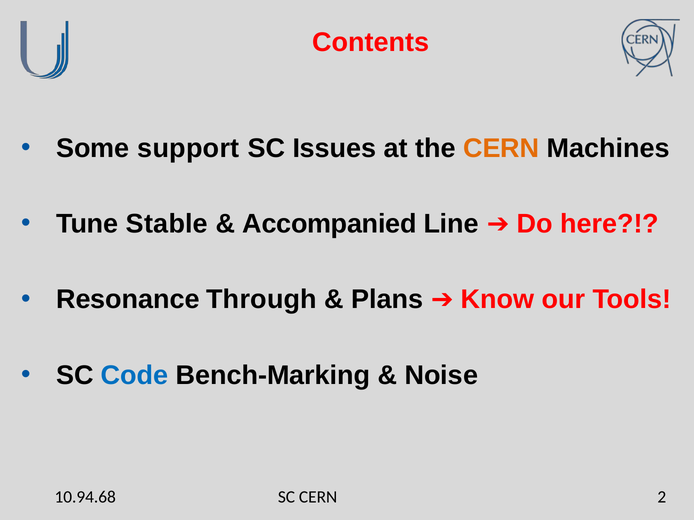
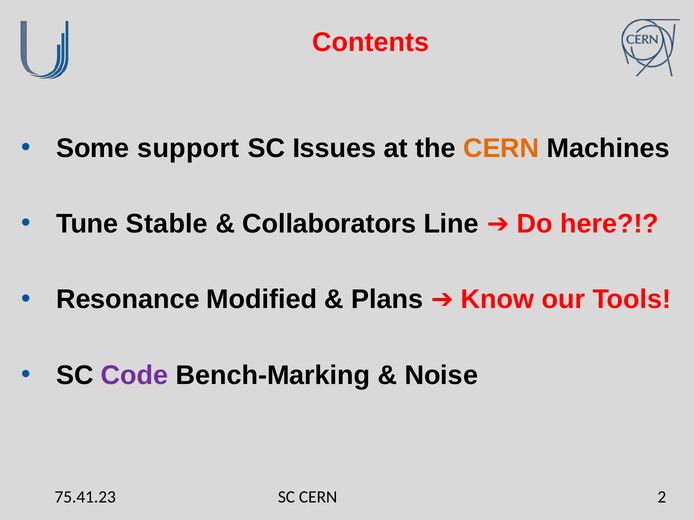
Accompanied: Accompanied -> Collaborators (329, 224)
Through: Through -> Modified (262, 300)
Code colour: blue -> purple (135, 375)
10.94.68: 10.94.68 -> 75.41.23 (85, 497)
